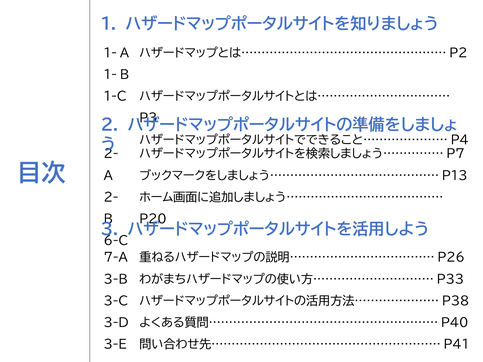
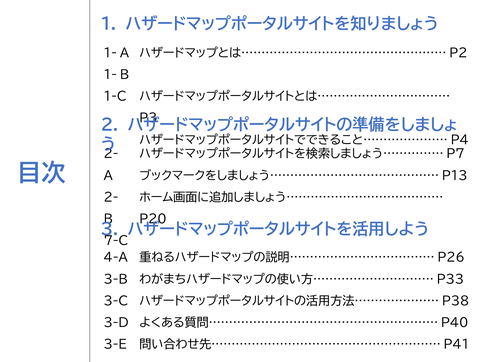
6-C: 6-C -> 7-C (116, 241)
7-A: 7-A -> 4-A (116, 258)
